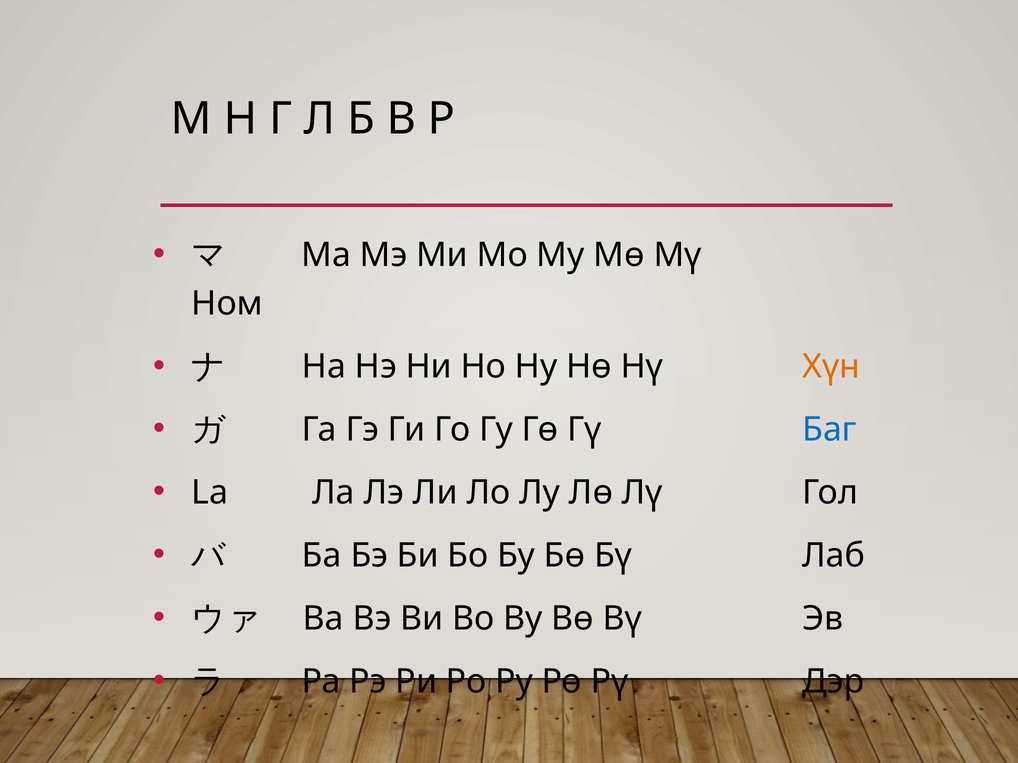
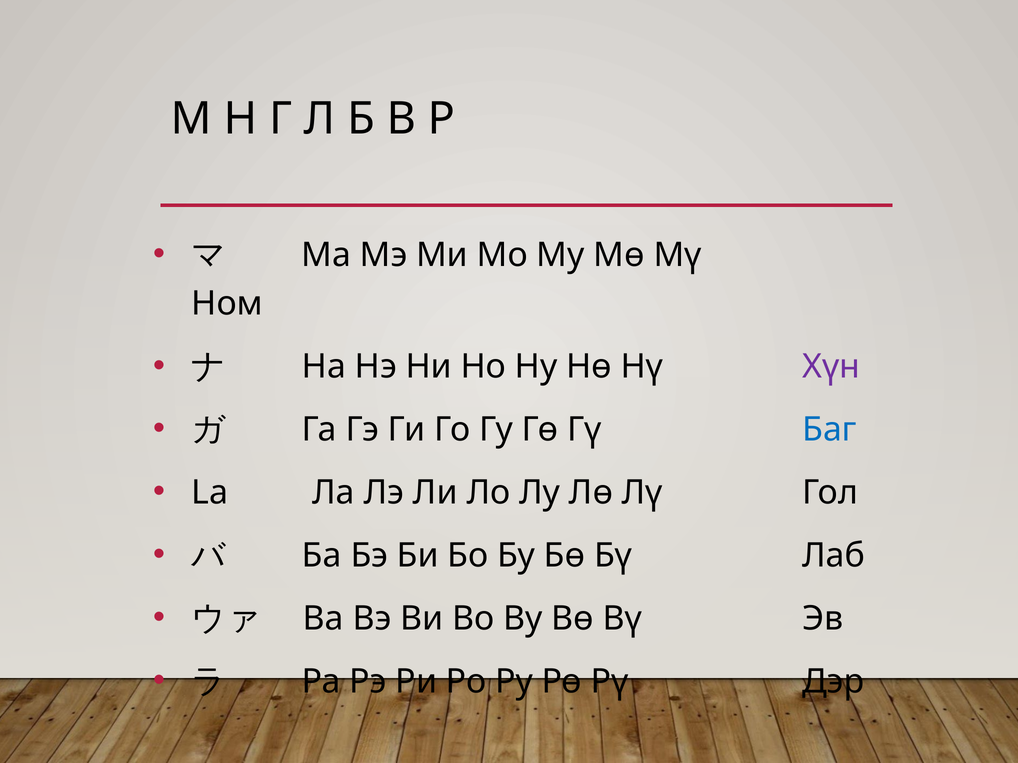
Хүн colour: orange -> purple (831, 367)
